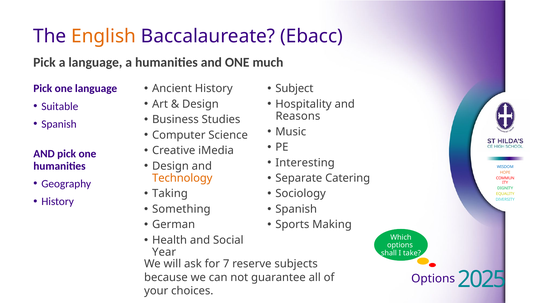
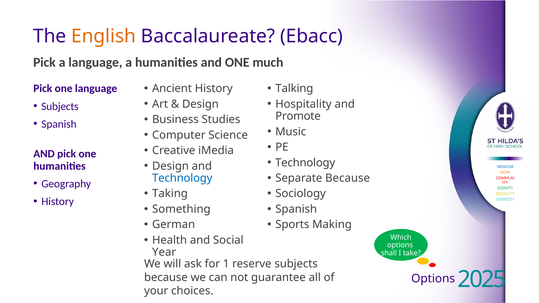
Subject: Subject -> Talking (294, 89)
Suitable: Suitable -> Subjects (60, 106)
Reasons: Reasons -> Promote (298, 116)
Interesting: Interesting -> Technology (305, 163)
Separate Catering: Catering -> Because (348, 178)
Technology colour: orange -> blue (182, 178)
7: 7 -> 1 (226, 264)
